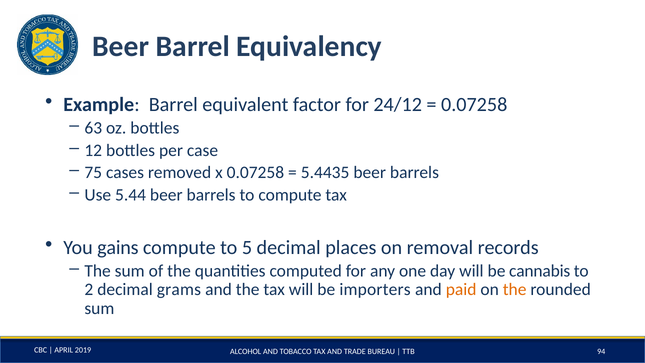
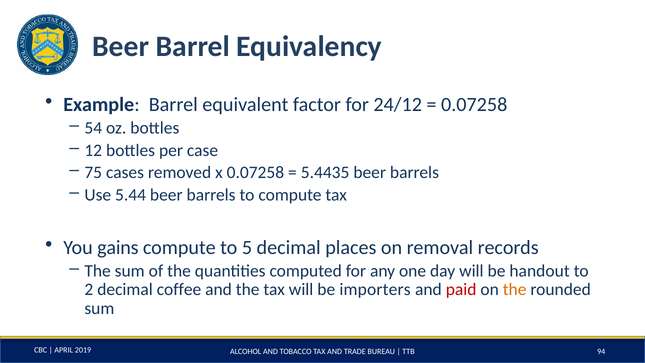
63: 63 -> 54 (93, 128)
cannabis: cannabis -> handout (540, 271)
grams: grams -> coffee (179, 289)
paid colour: orange -> red (461, 289)
